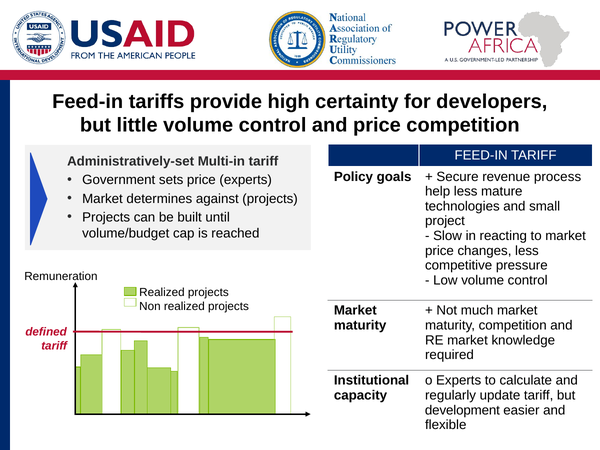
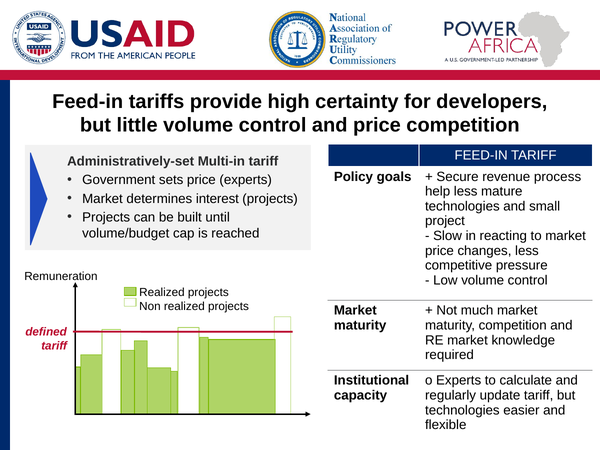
against: against -> interest (217, 199)
development: development -> technologies (462, 410)
